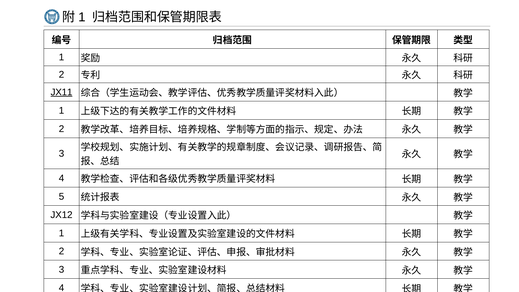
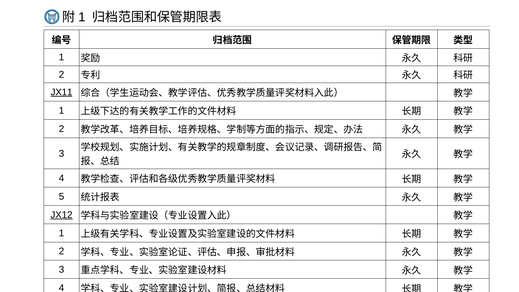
JX12 underline: none -> present (61, 215)
